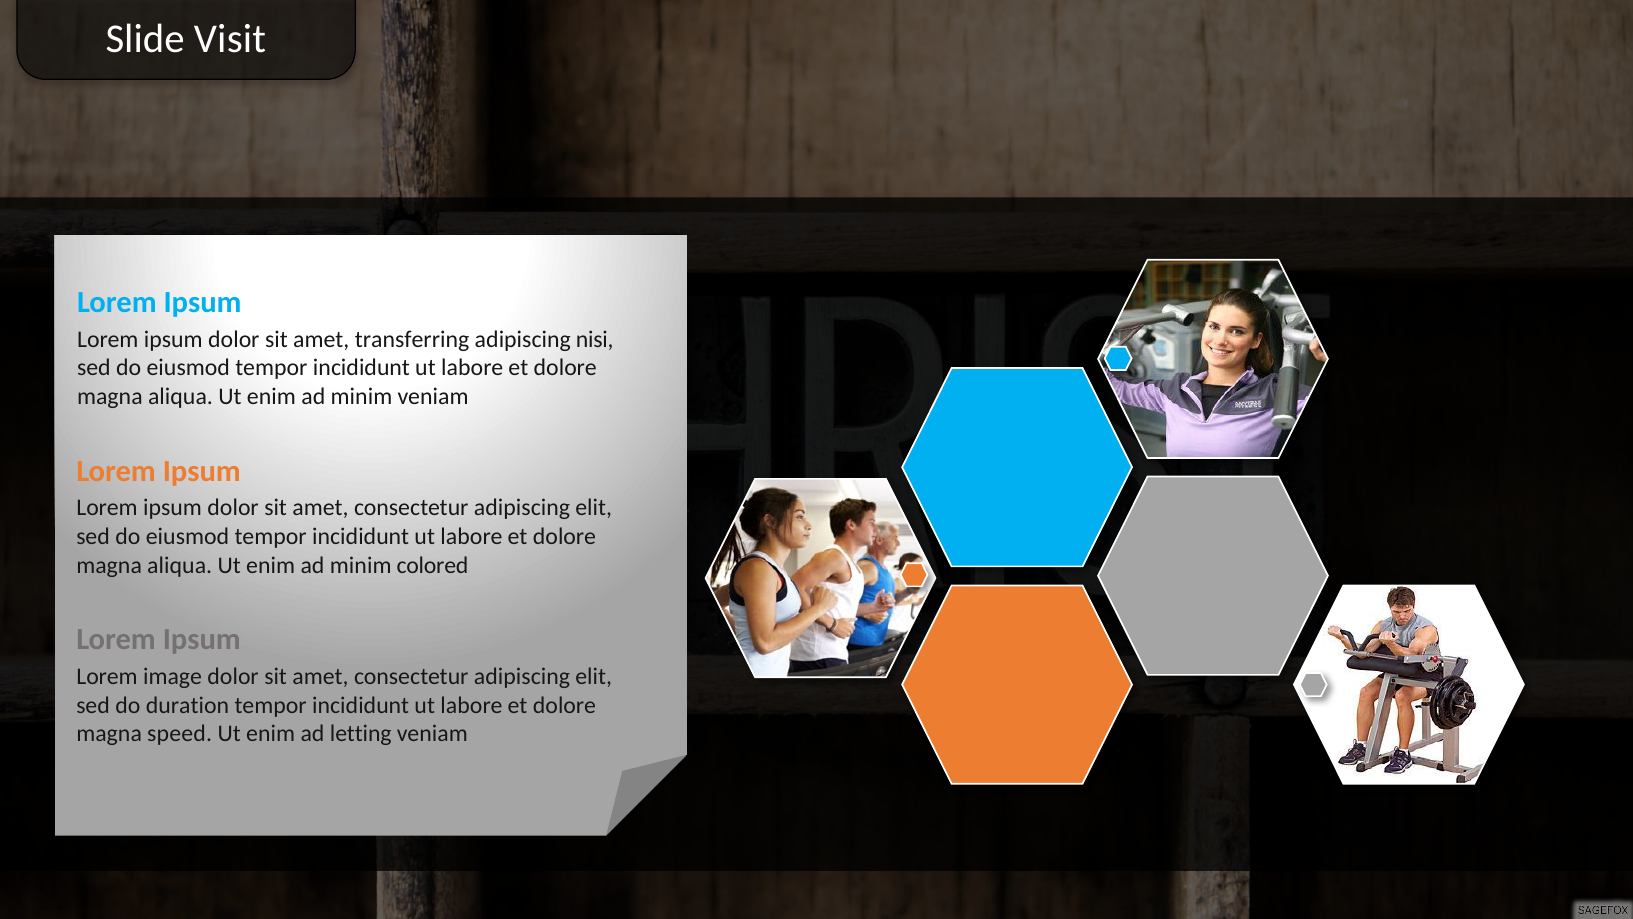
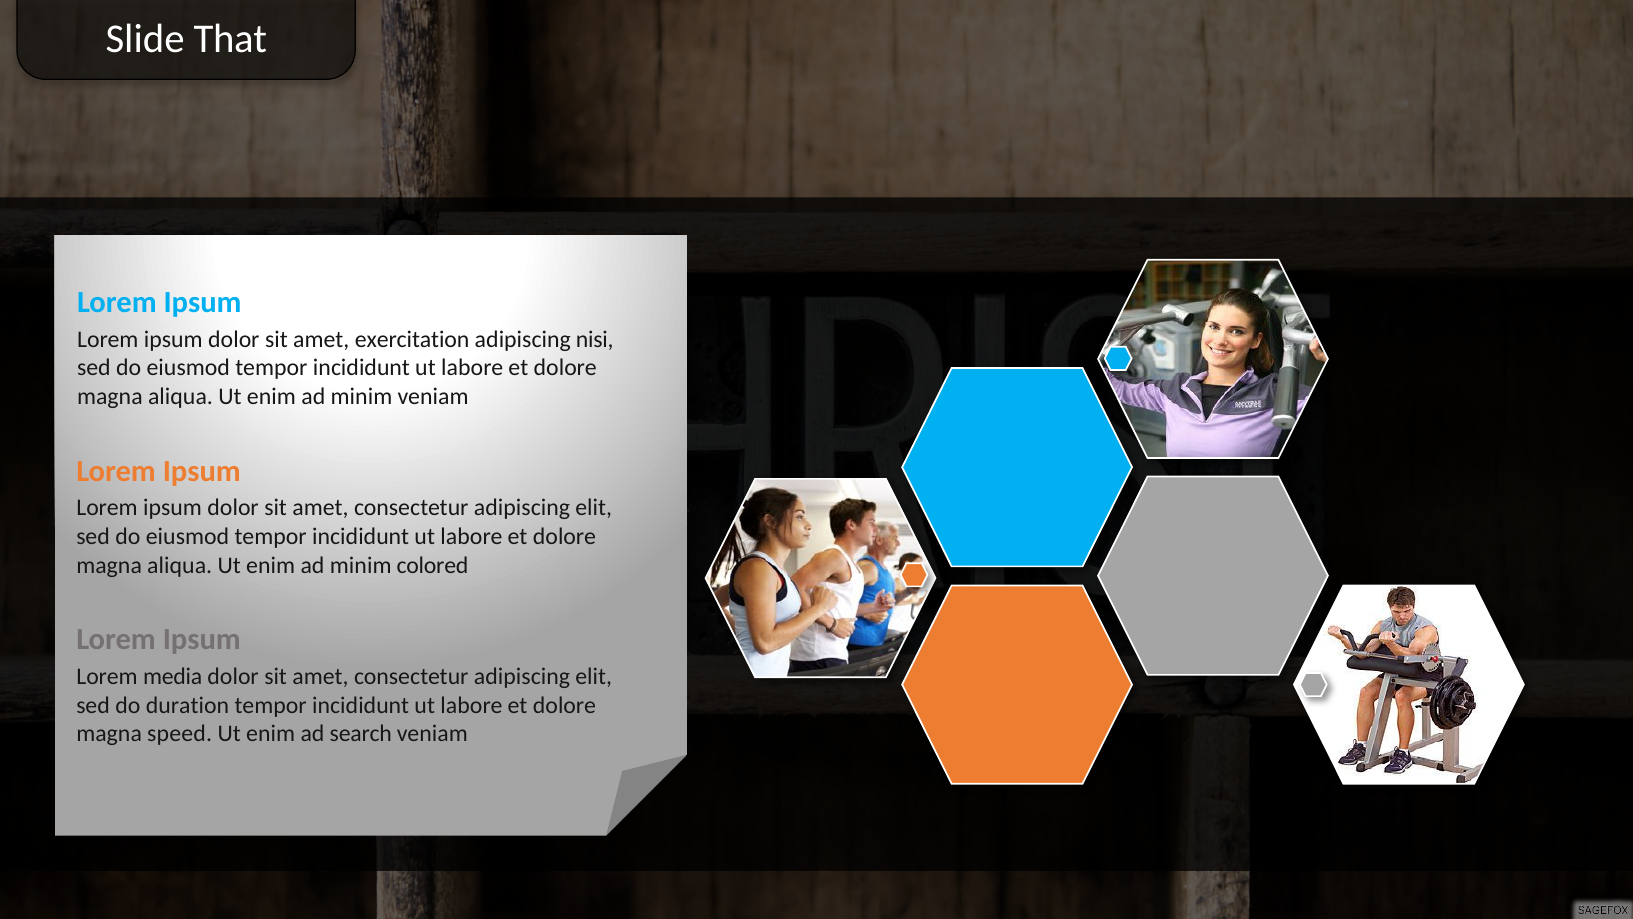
Visit: Visit -> That (230, 39)
transferring: transferring -> exercitation (412, 339)
image: image -> media (173, 676)
letting: letting -> search (361, 734)
